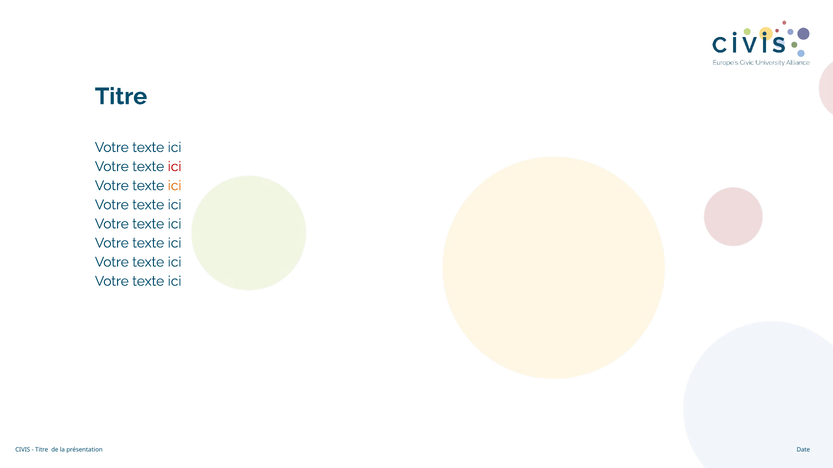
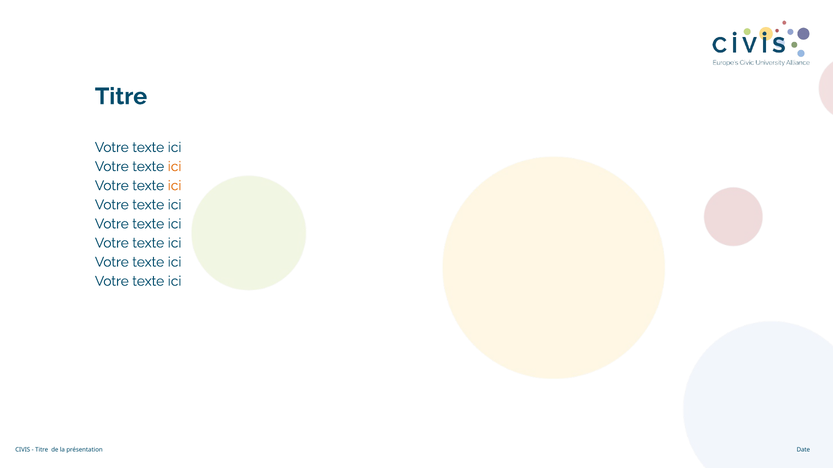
ici colour: red -> orange (175, 167)
